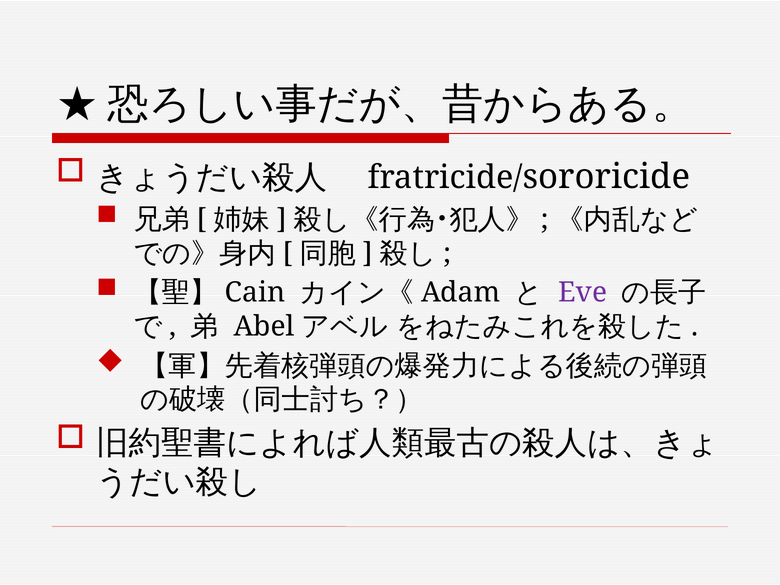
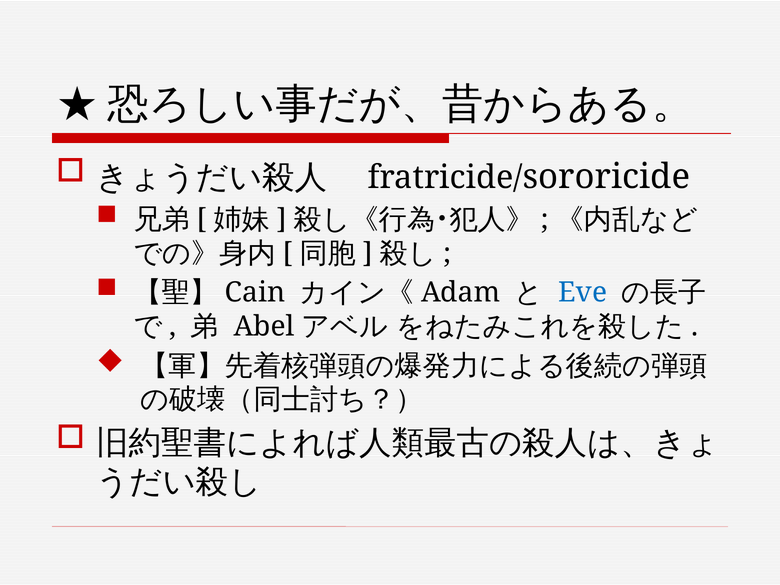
Eve colour: purple -> blue (583, 293)
